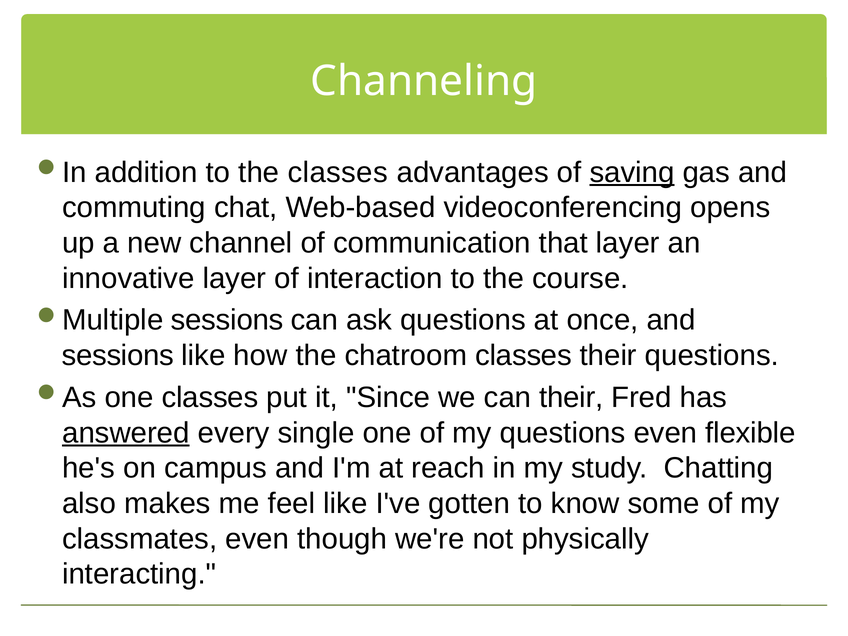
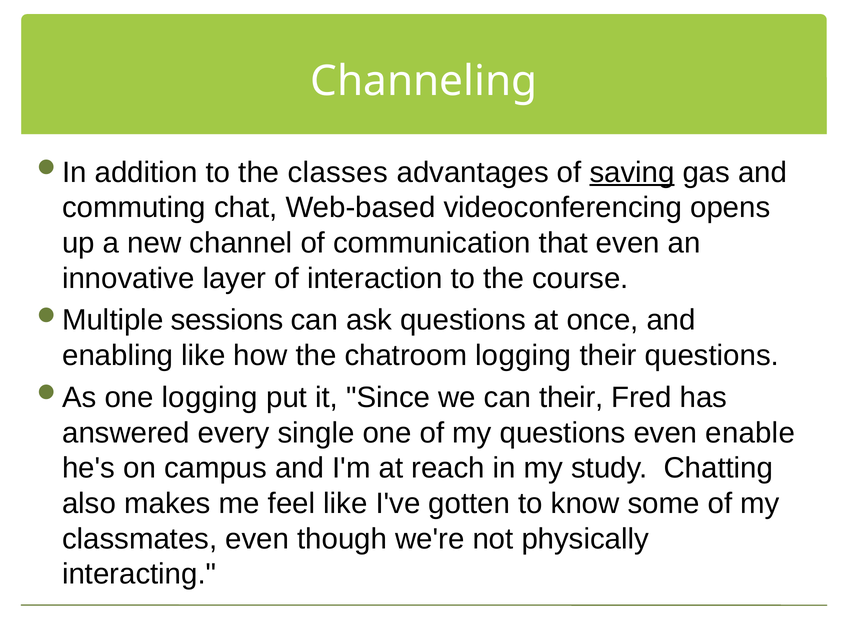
that layer: layer -> even (628, 243)
sessions: sessions -> enabling (118, 356)
chatroom classes: classes -> logging (523, 356)
one classes: classes -> logging (210, 398)
answered underline: present -> none (126, 433)
flexible: flexible -> enable (750, 433)
